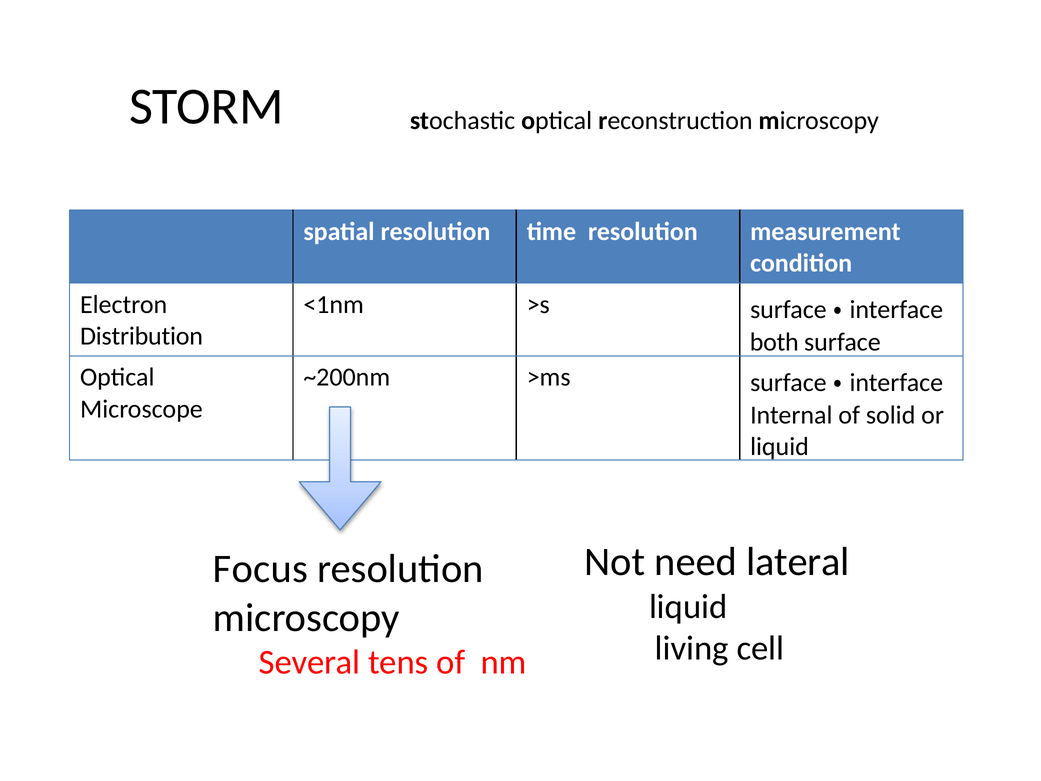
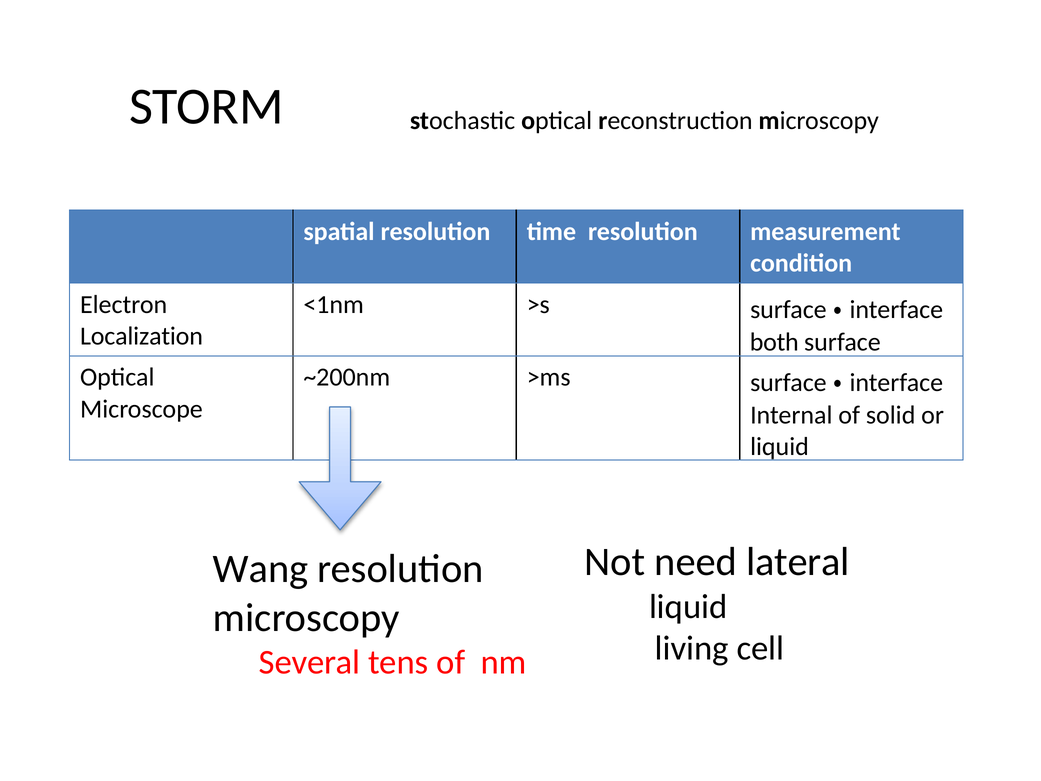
Distribution: Distribution -> Localization (141, 336)
Focus: Focus -> Wang (261, 569)
